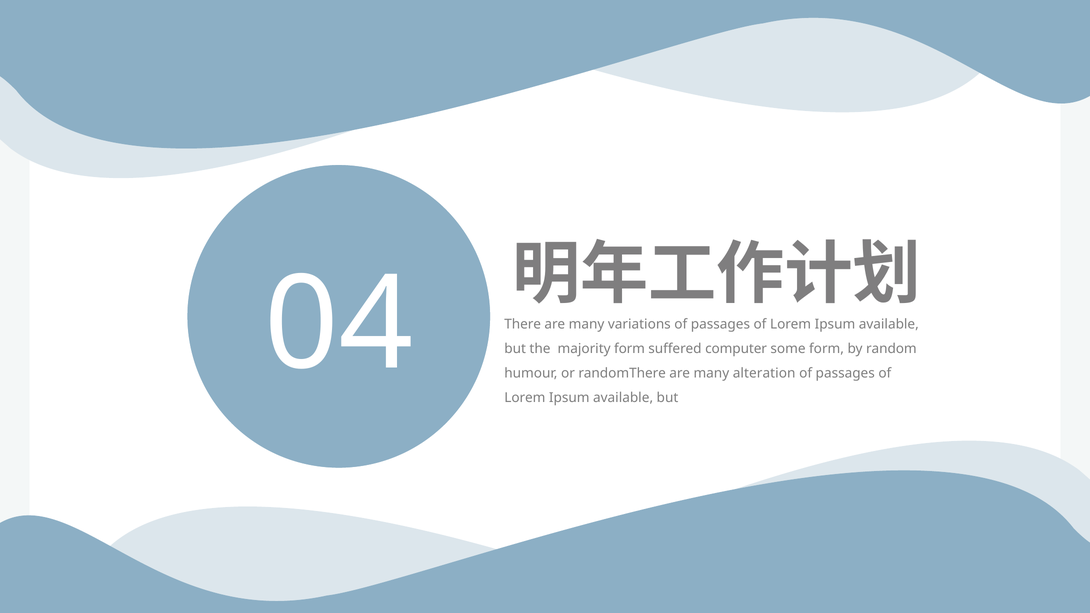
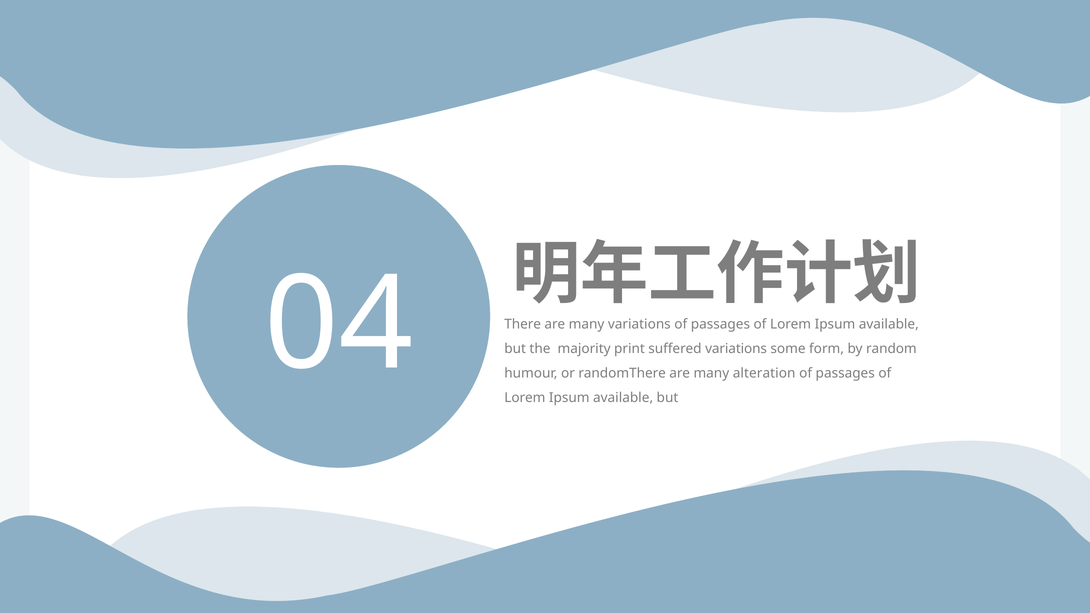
majority form: form -> print (629, 349)
suffered computer: computer -> variations (736, 349)
